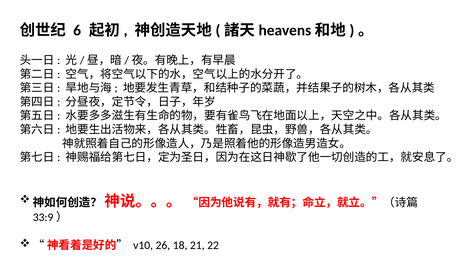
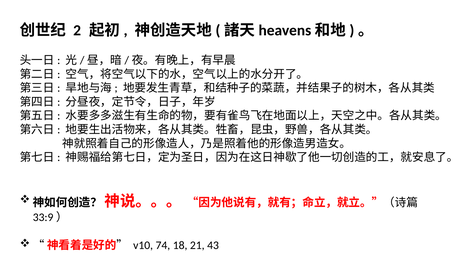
6: 6 -> 2 (77, 31)
26: 26 -> 74 (163, 245)
22: 22 -> 43 (213, 245)
